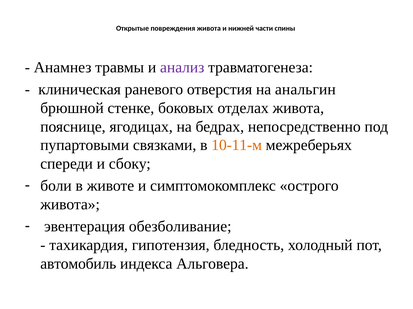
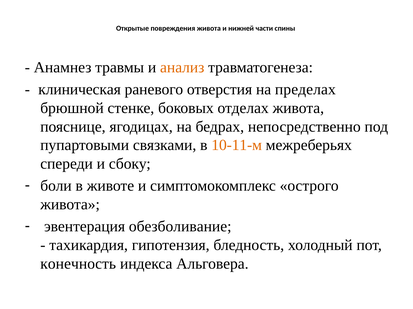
анализ colour: purple -> orange (182, 68)
анальгин: анальгин -> пределах (305, 90)
автомобиль: автомобиль -> конечность (78, 264)
